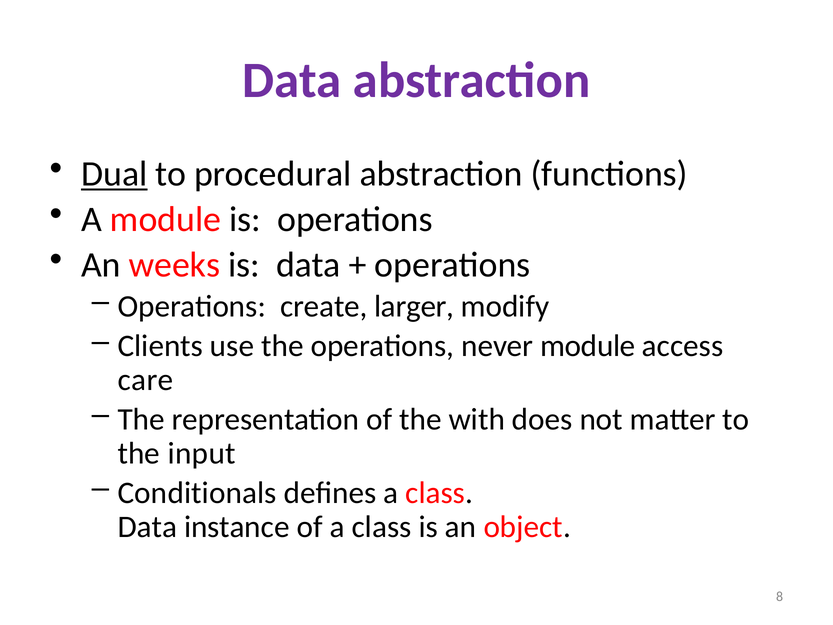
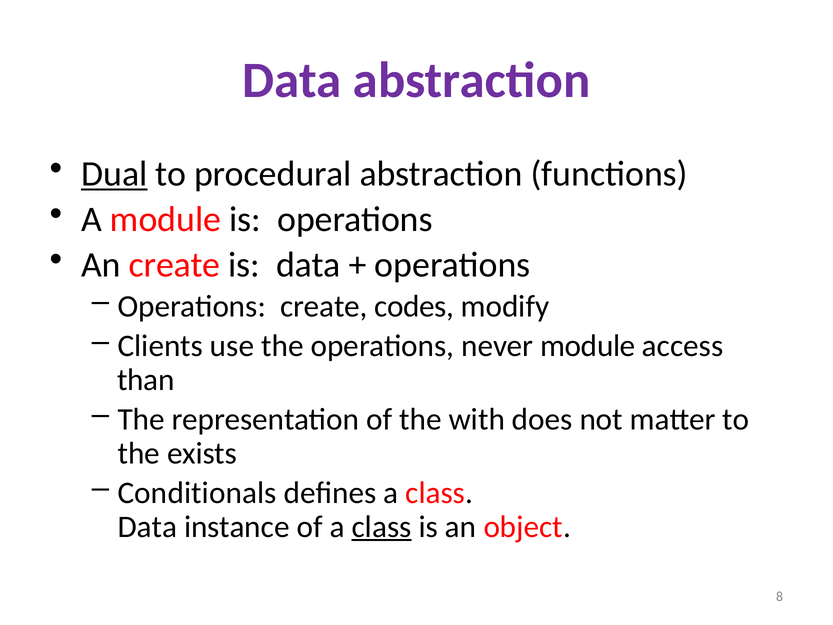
An weeks: weeks -> create (175, 265)
larger: larger -> codes (414, 306)
care: care -> than (146, 380)
input: input -> exists (202, 453)
class underline: none -> present (382, 527)
